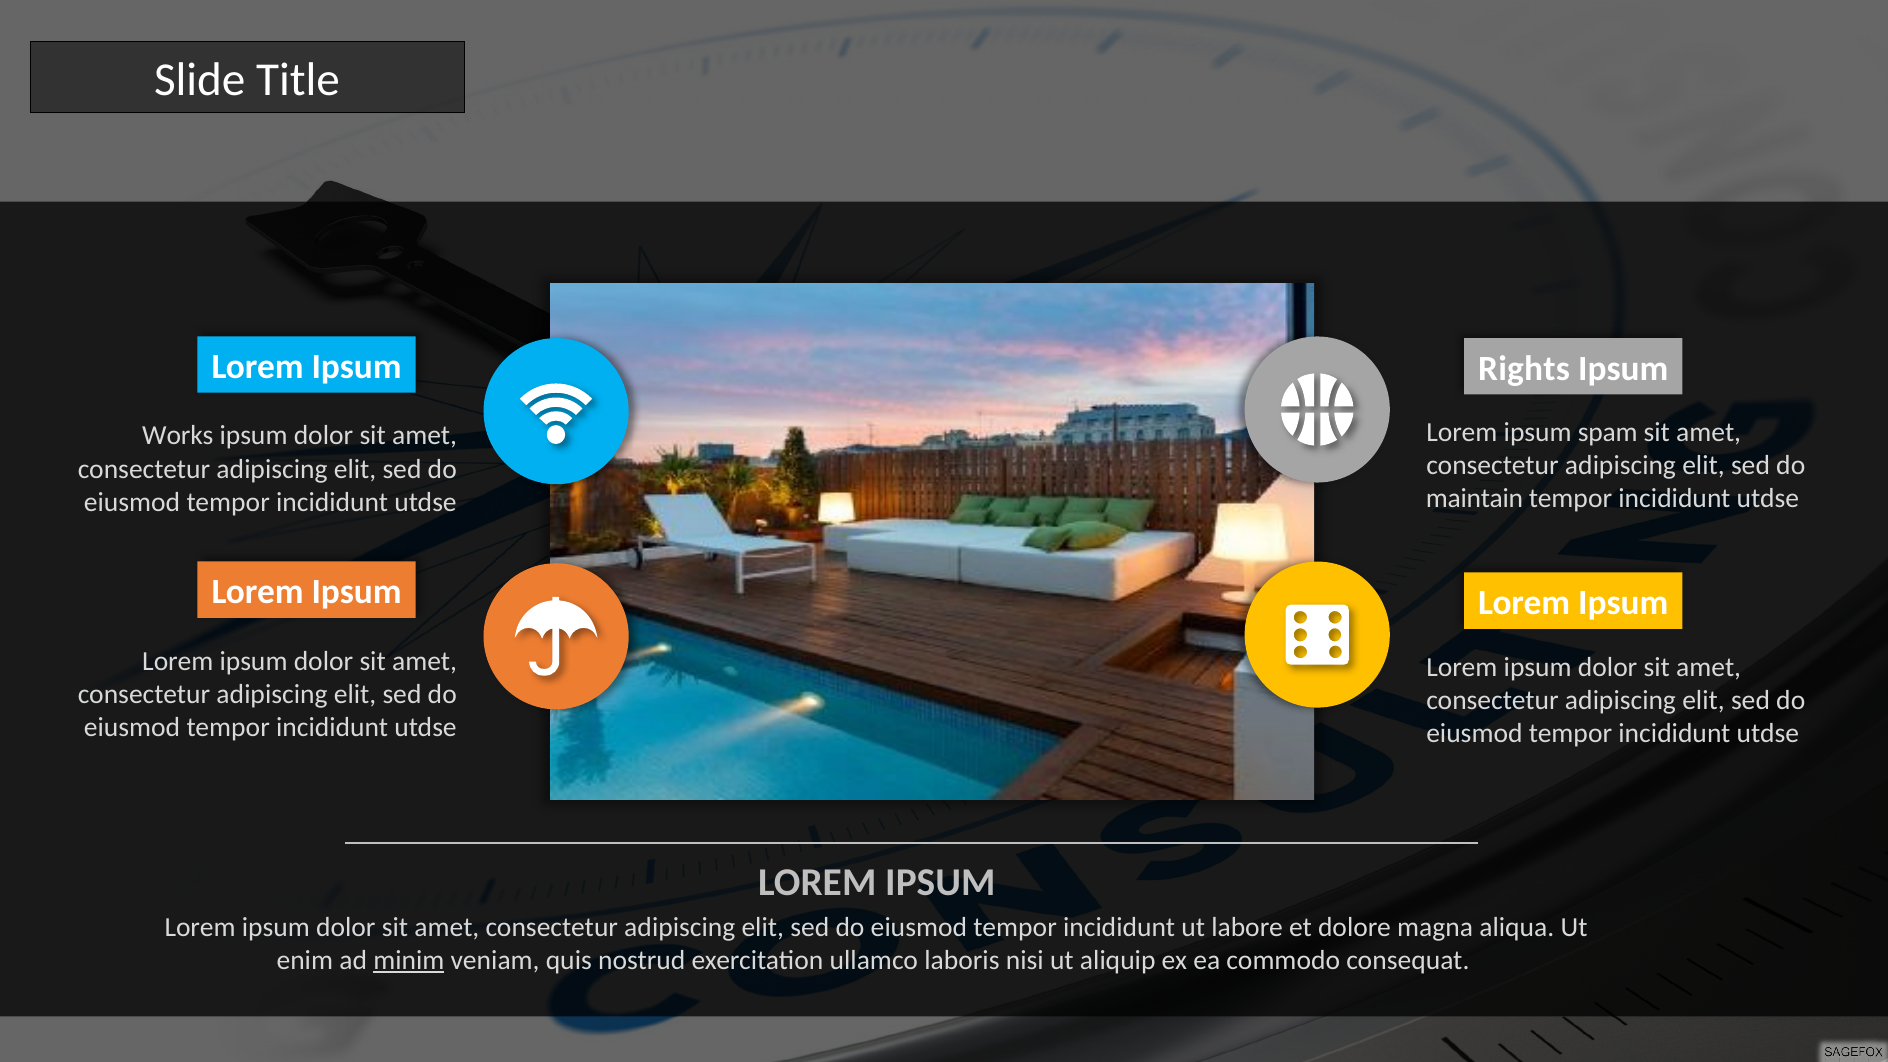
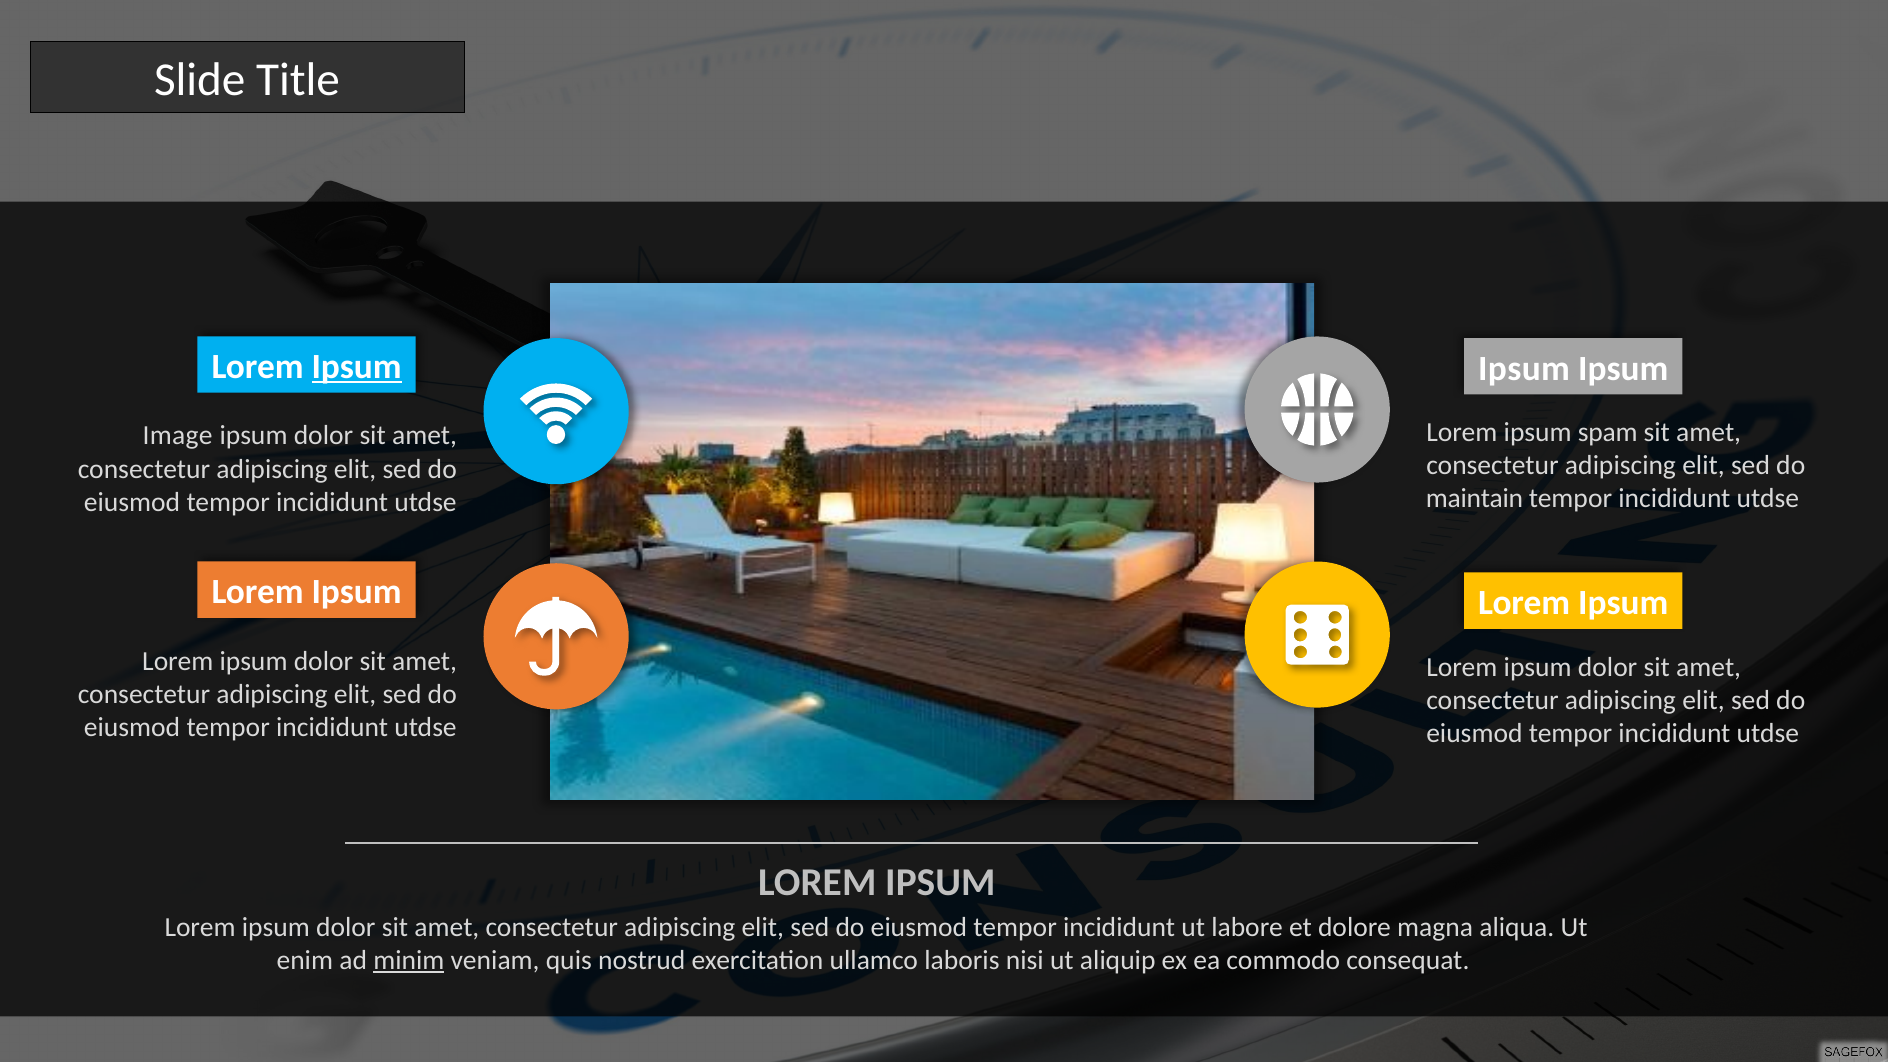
Ipsum underline: none -> present (357, 367)
Rights: Rights -> Ipsum (1524, 369)
Works: Works -> Image (178, 436)
